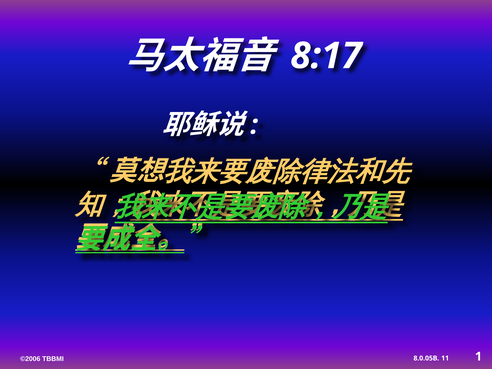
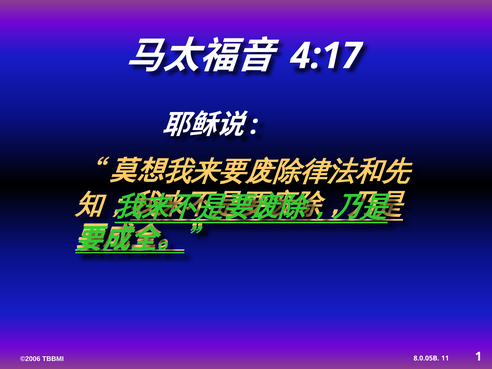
8:17: 8:17 -> 4:17 (326, 56)
